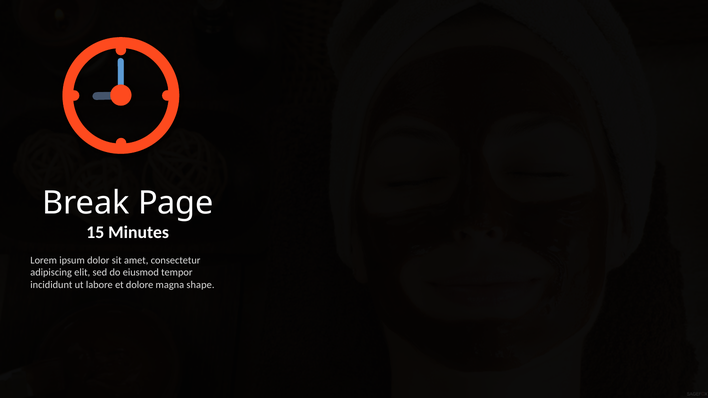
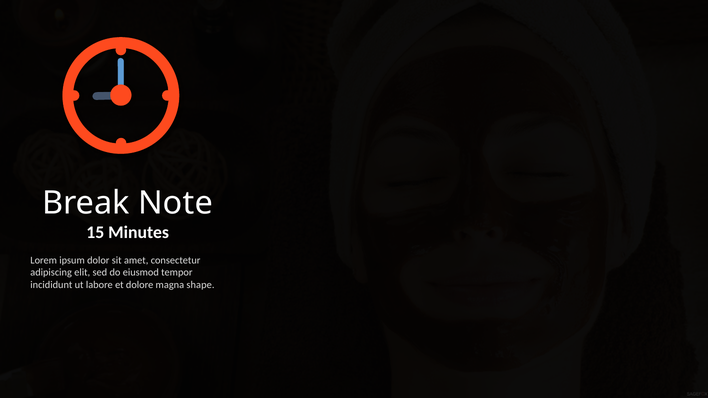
Page: Page -> Note (175, 203)
